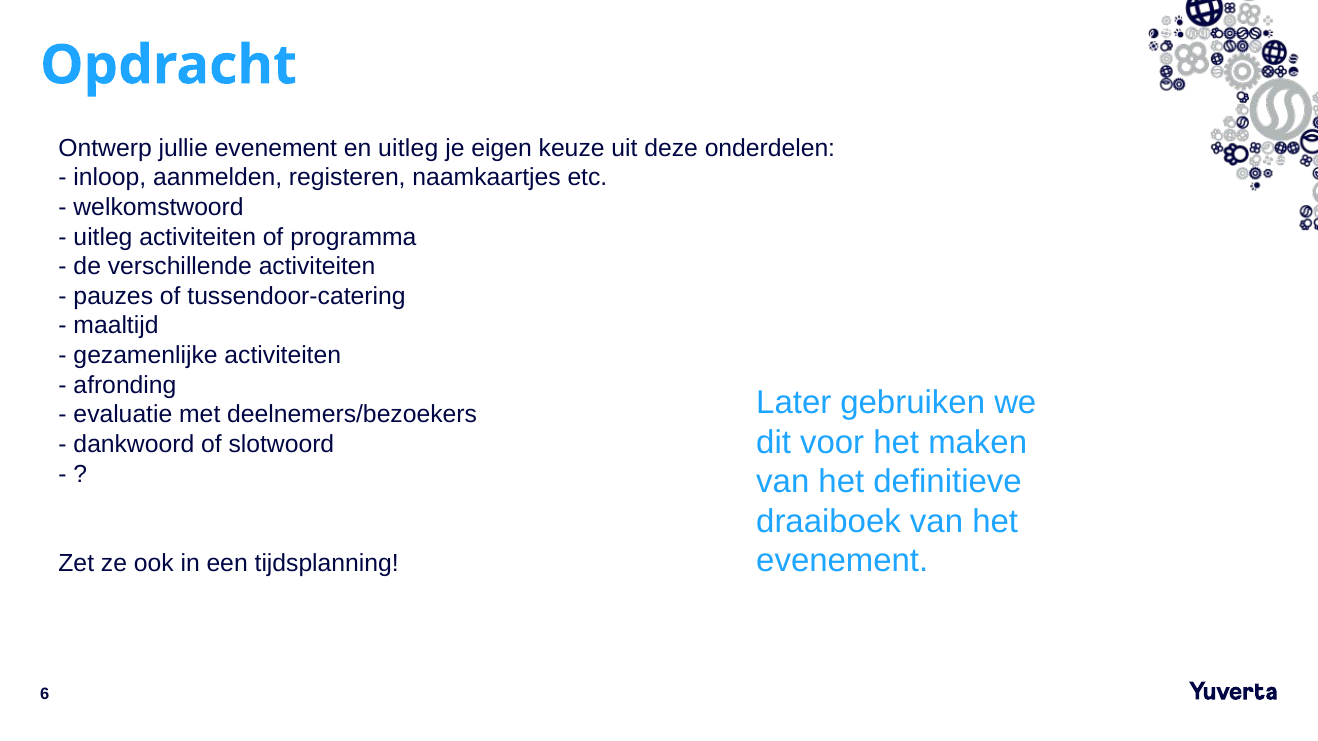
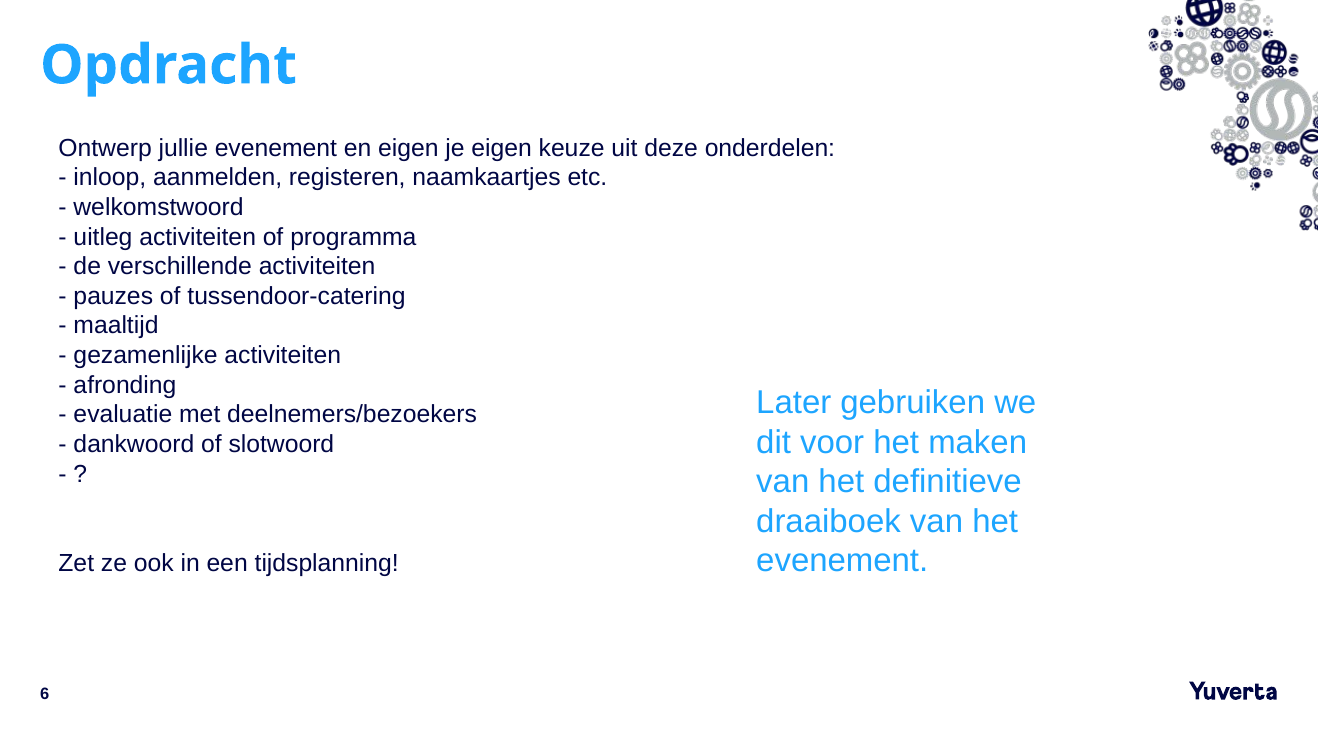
en uitleg: uitleg -> eigen (408, 148)
